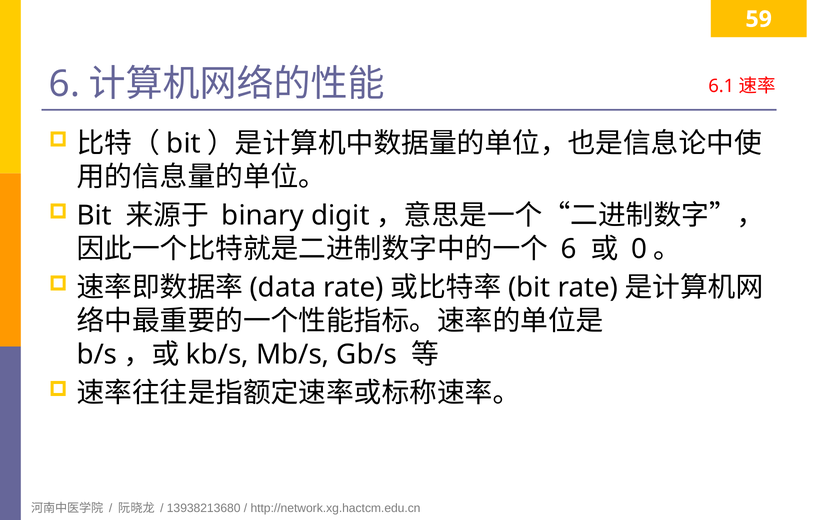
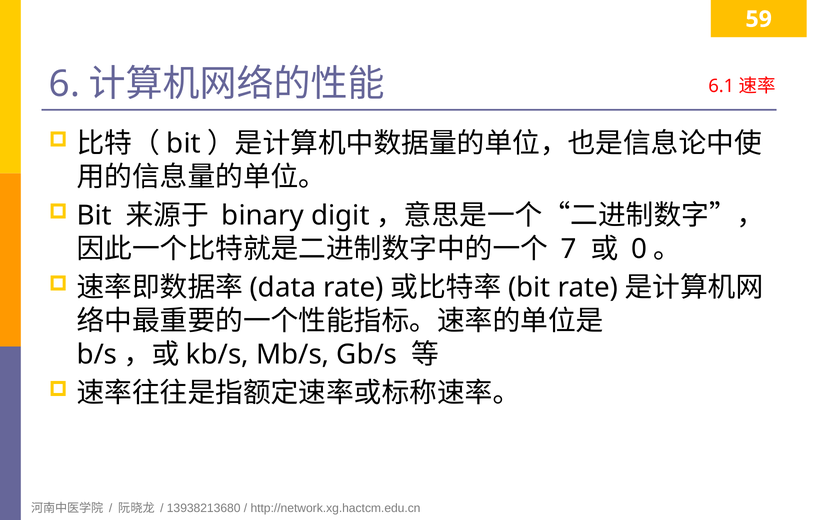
6: 6 -> 7 (569, 249)
